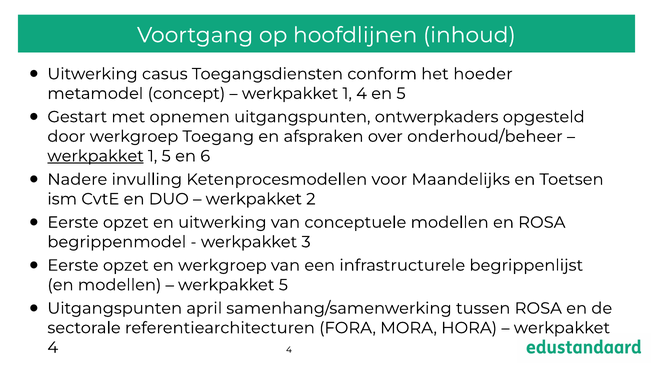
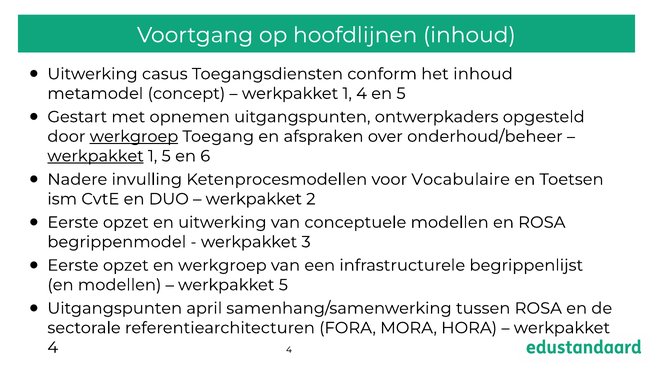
het hoeder: hoeder -> inhoud (483, 74)
werkgroep underline: none -> present (134, 137)
Maandelijks: Maandelijks -> Vocabulaire (461, 180)
